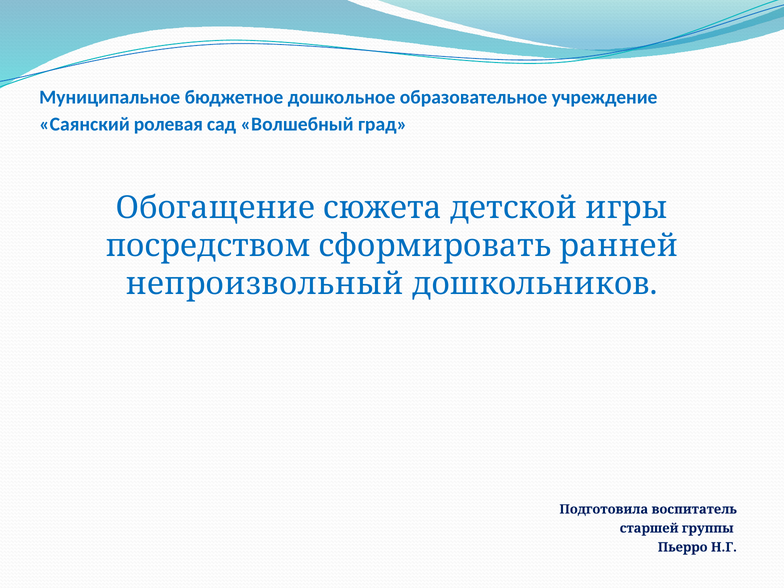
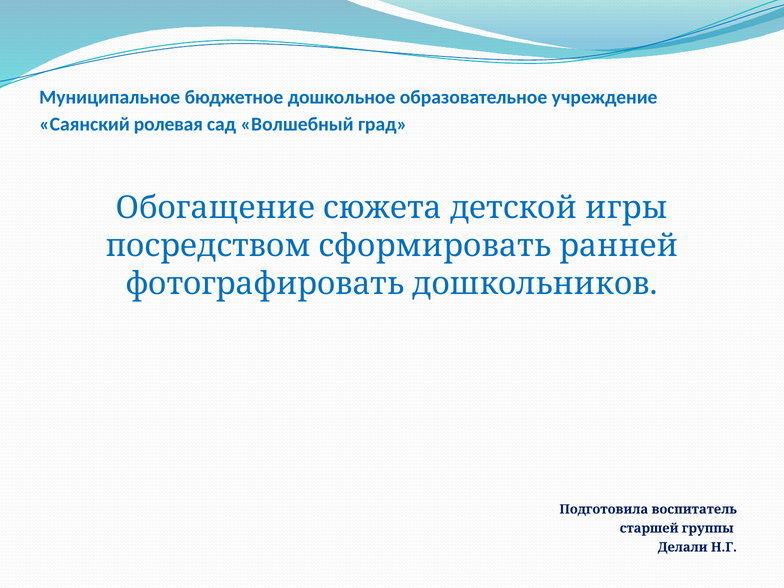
непроизвольный: непроизвольный -> фотографировать (265, 284)
Пьерро: Пьерро -> Делали (683, 547)
